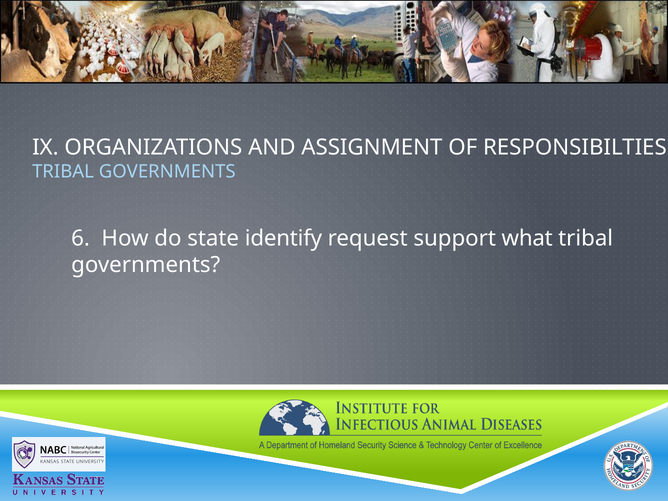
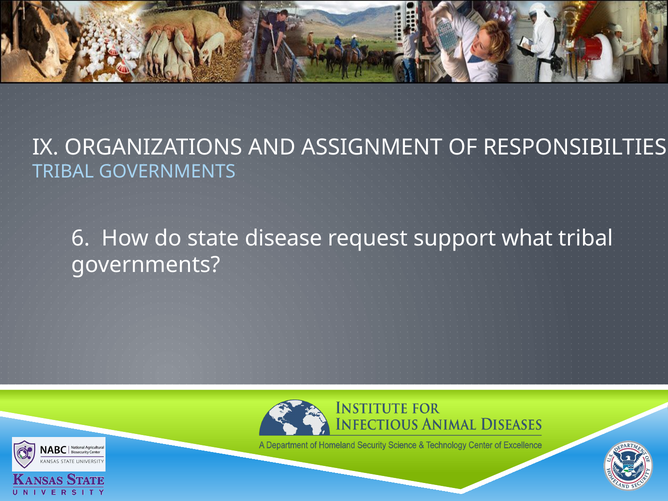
identify: identify -> disease (283, 238)
